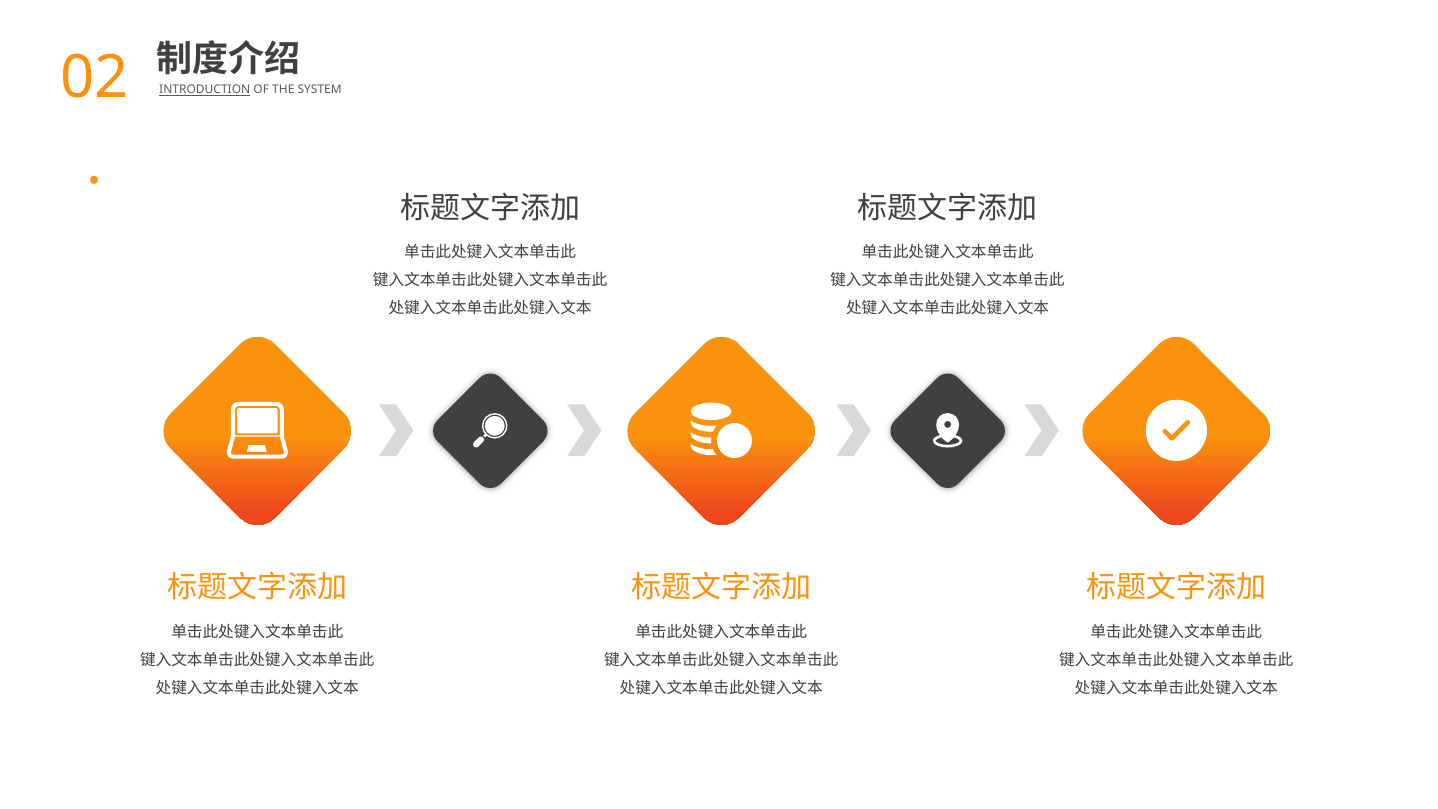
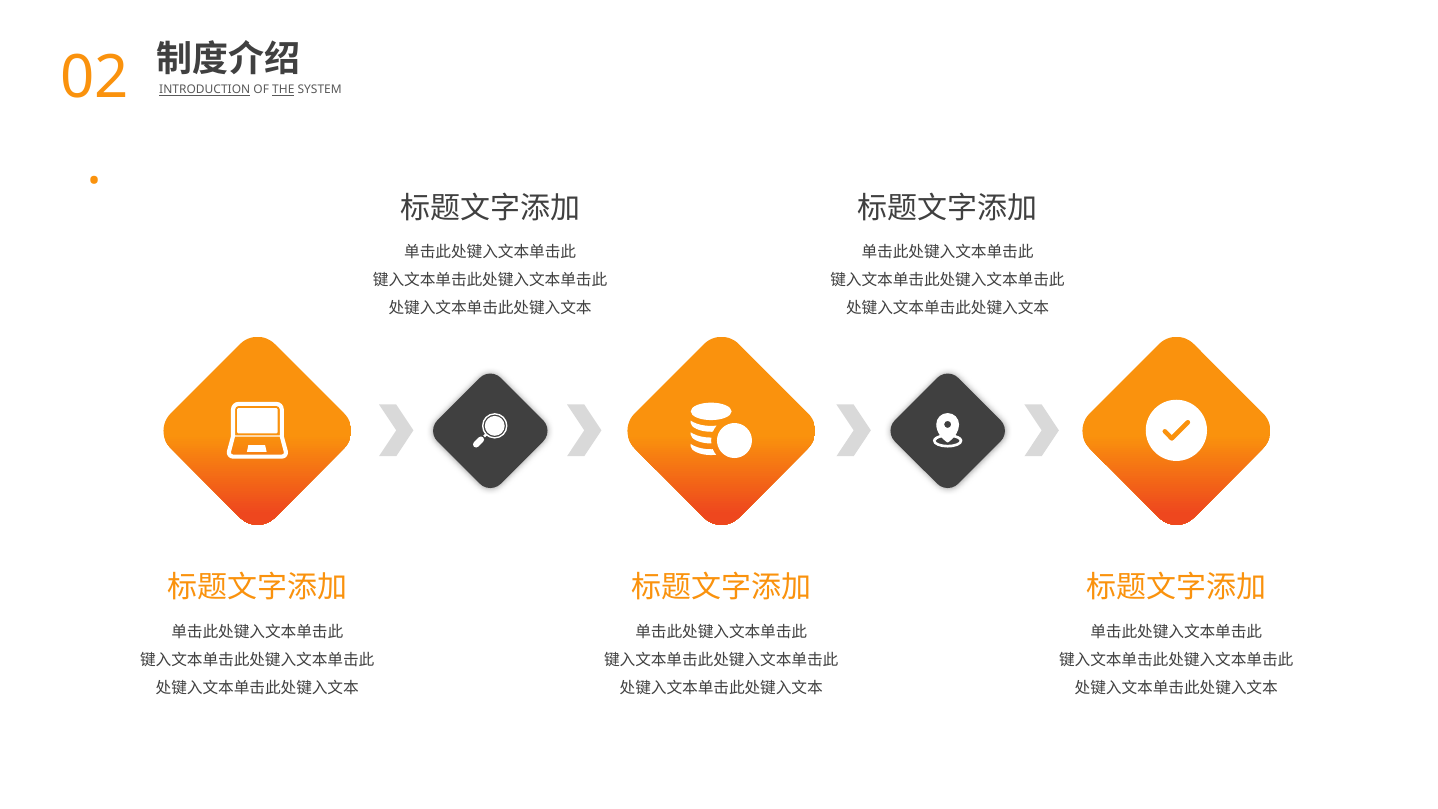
THE underline: none -> present (283, 90)
